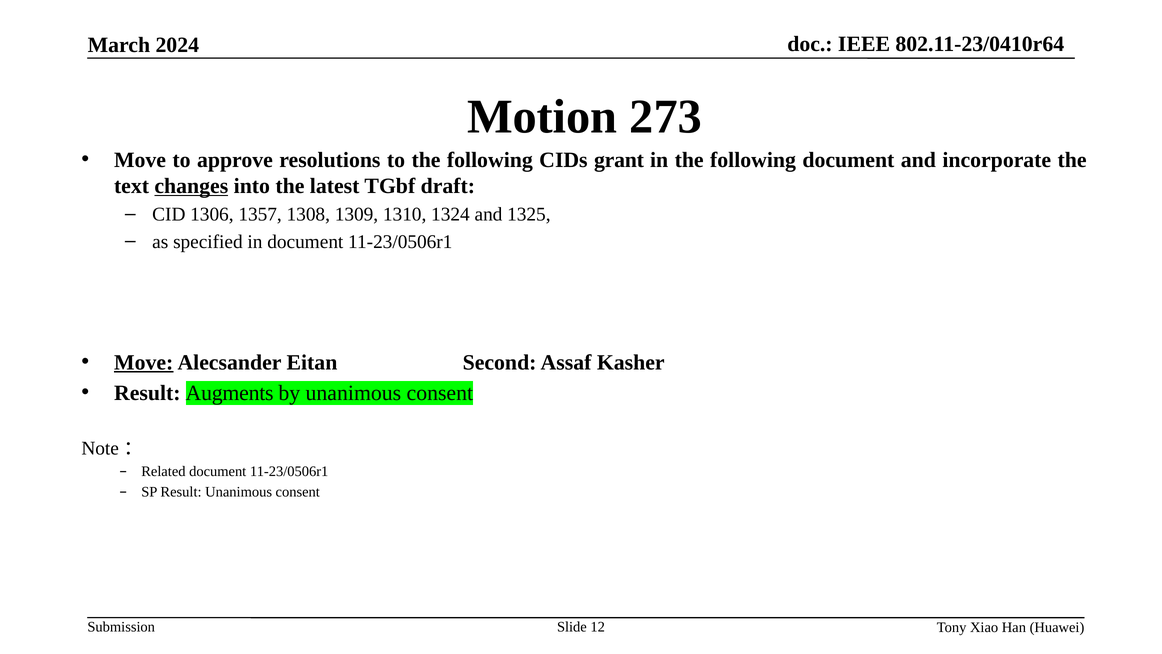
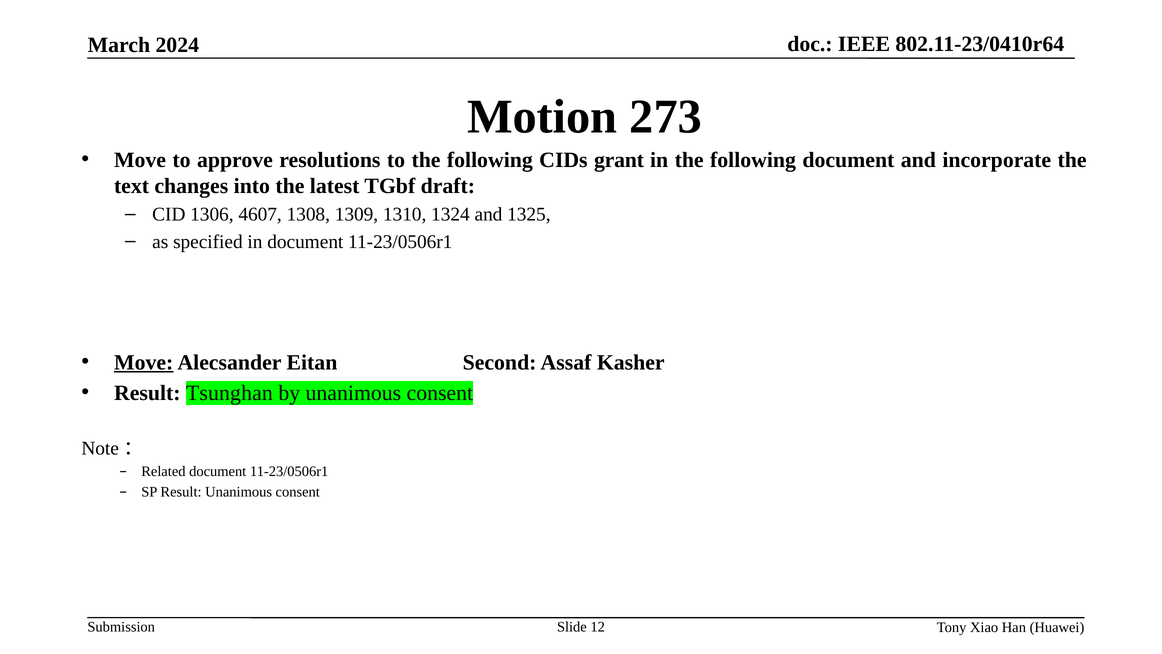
changes underline: present -> none (191, 186)
1357: 1357 -> 4607 (260, 214)
Augments: Augments -> Tsunghan (229, 393)
